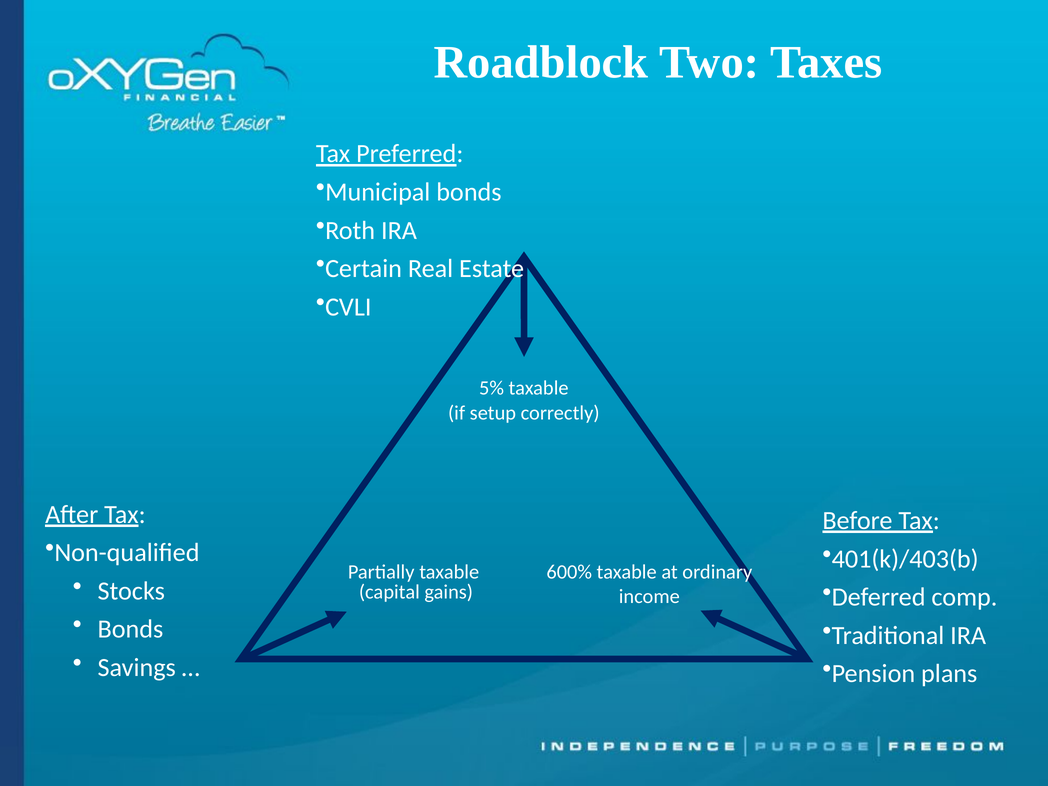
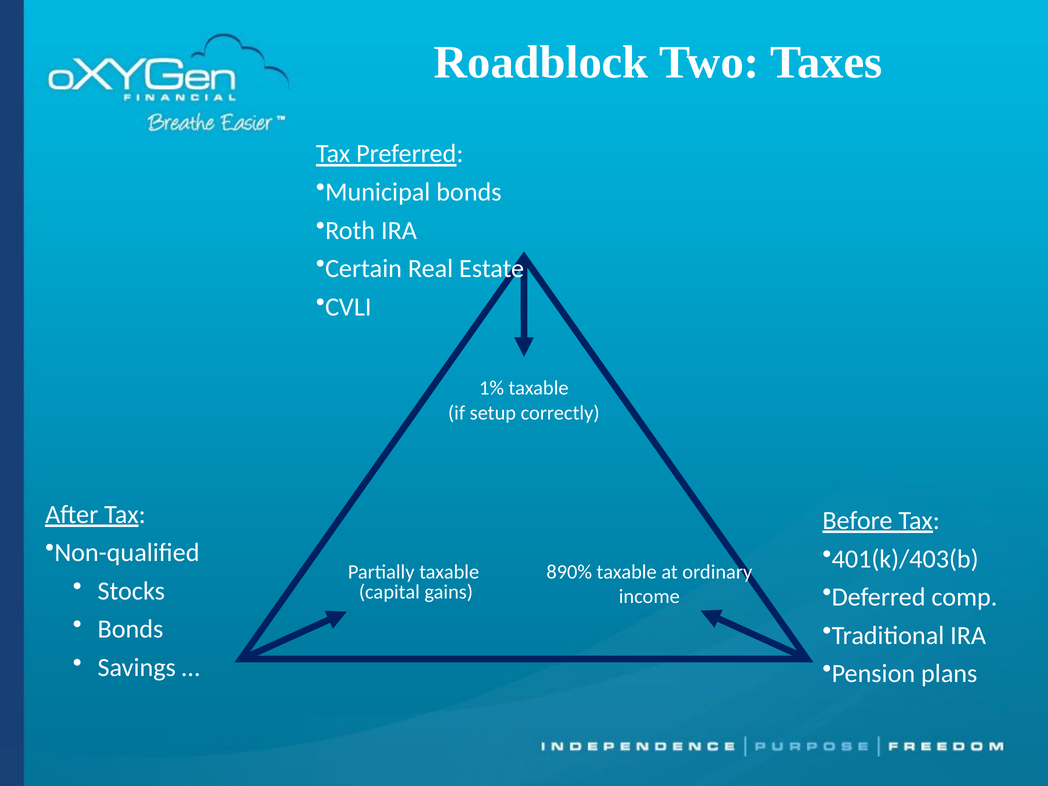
5%: 5% -> 1% (492, 388)
600%: 600% -> 890% (569, 572)
